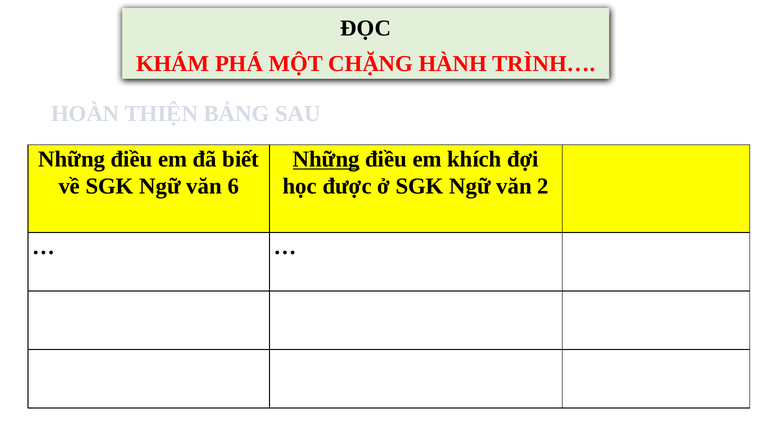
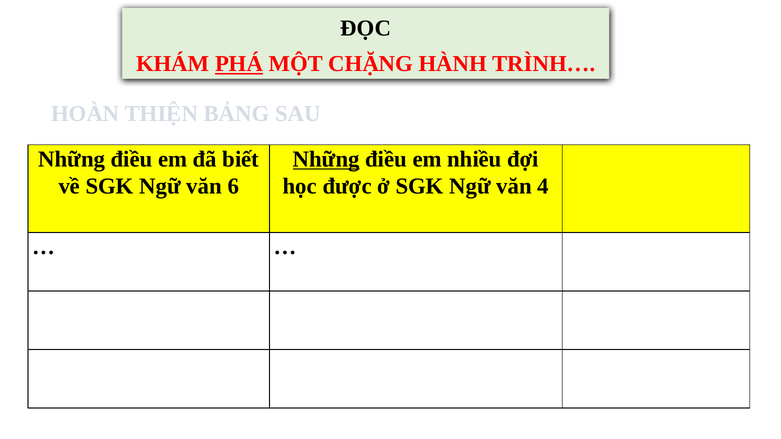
PHÁ underline: none -> present (239, 64)
khích: khích -> nhiều (474, 159)
2: 2 -> 4 (543, 186)
